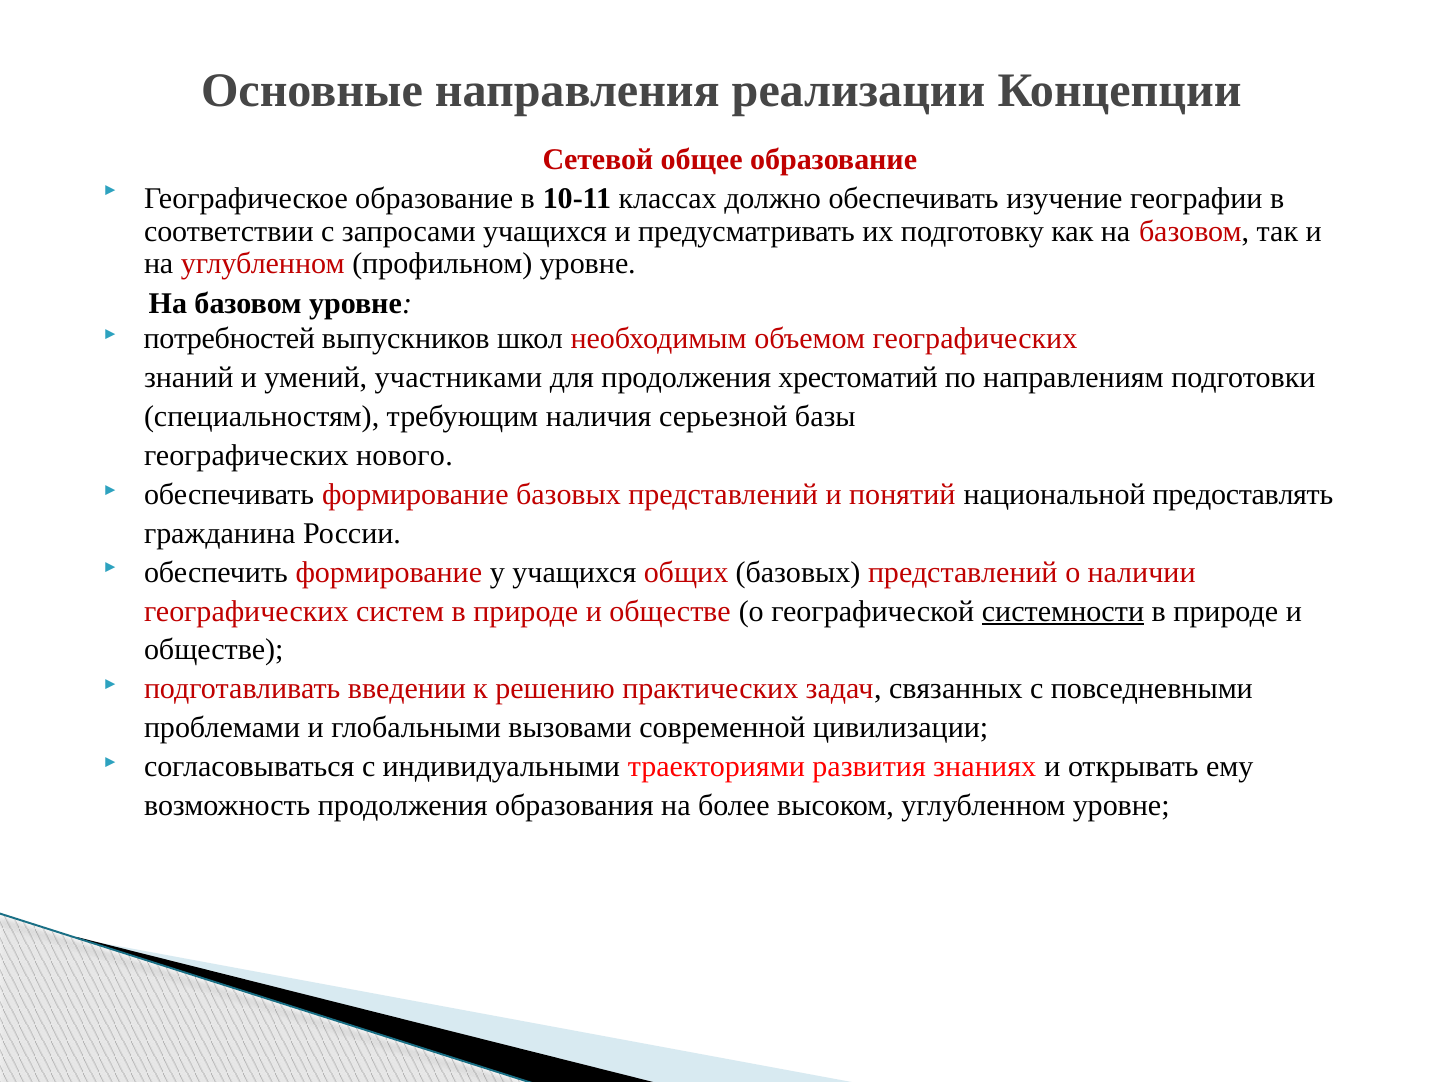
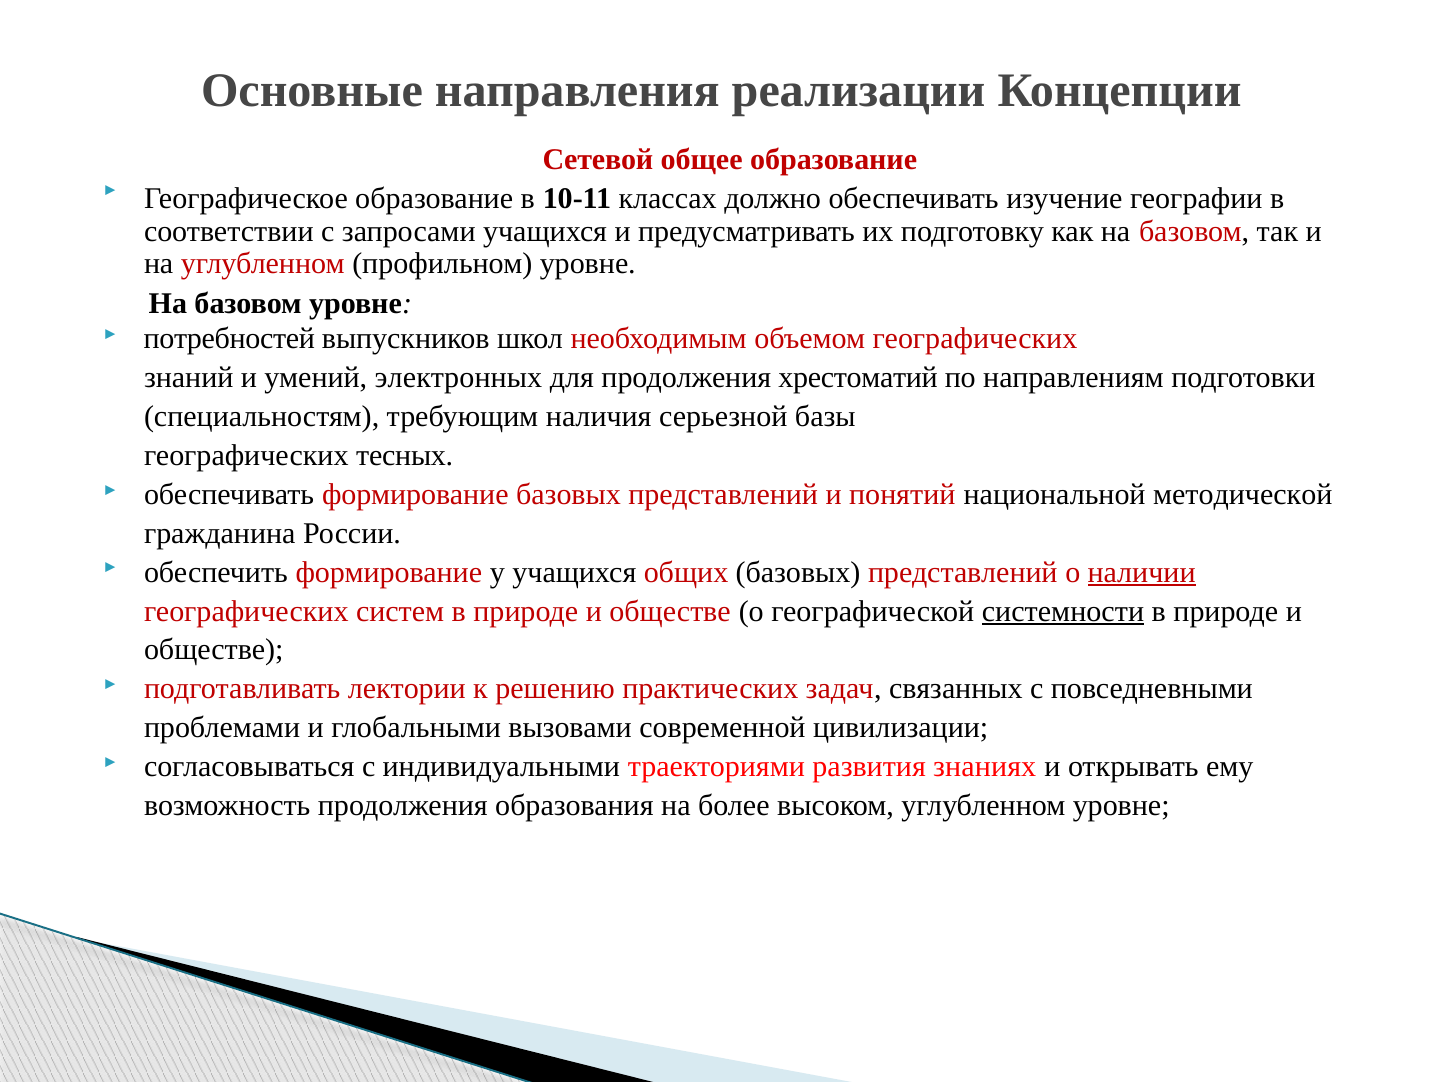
участниками: участниками -> электронных (458, 378)
нового: нового -> тесных (405, 456)
предоставлять: предоставлять -> методической (1243, 495)
наличии underline: none -> present (1142, 572)
введении: введении -> лектории (407, 689)
